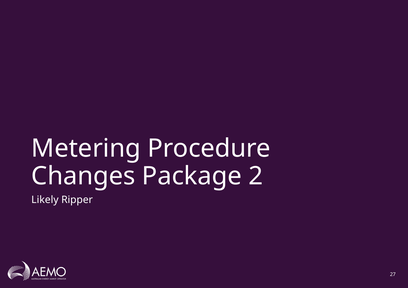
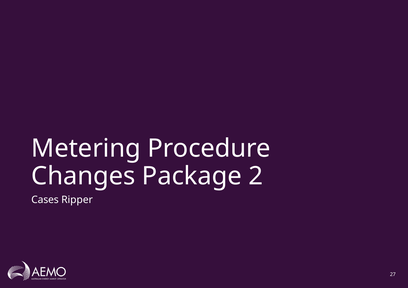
Likely: Likely -> Cases (45, 200)
